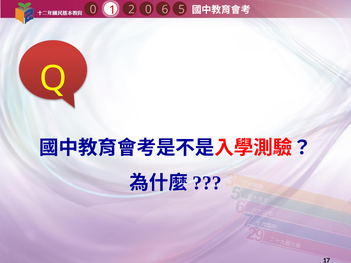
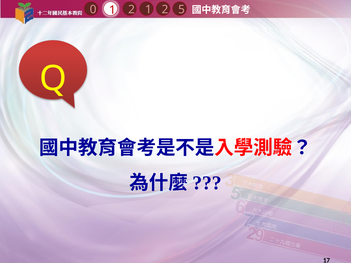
2 6: 6 -> 2 (165, 9)
1 0: 0 -> 1 (148, 9)
